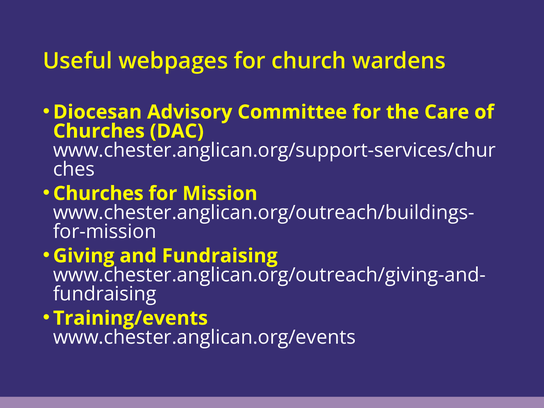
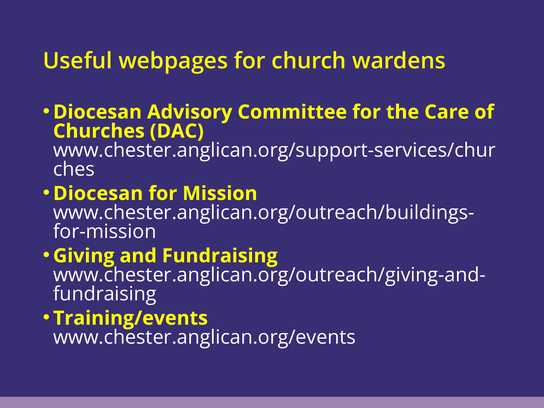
Churches: Churches -> Diocesan (98, 194)
